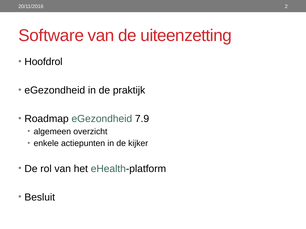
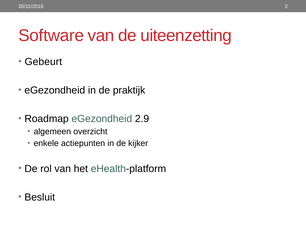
Hoofdrol: Hoofdrol -> Gebeurt (43, 62)
7.9: 7.9 -> 2.9 (142, 119)
